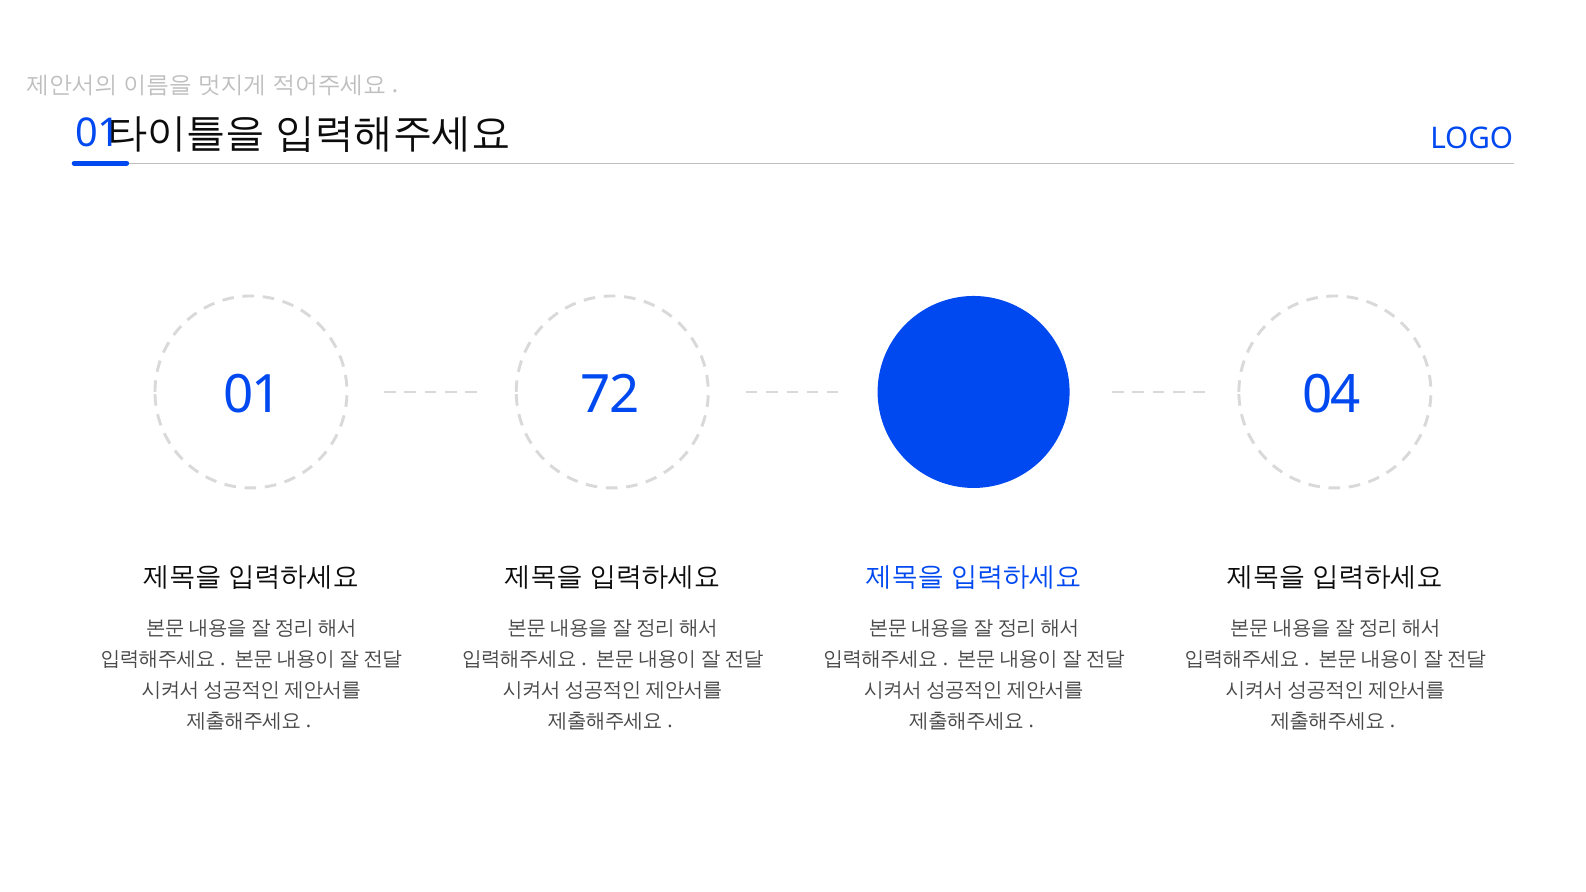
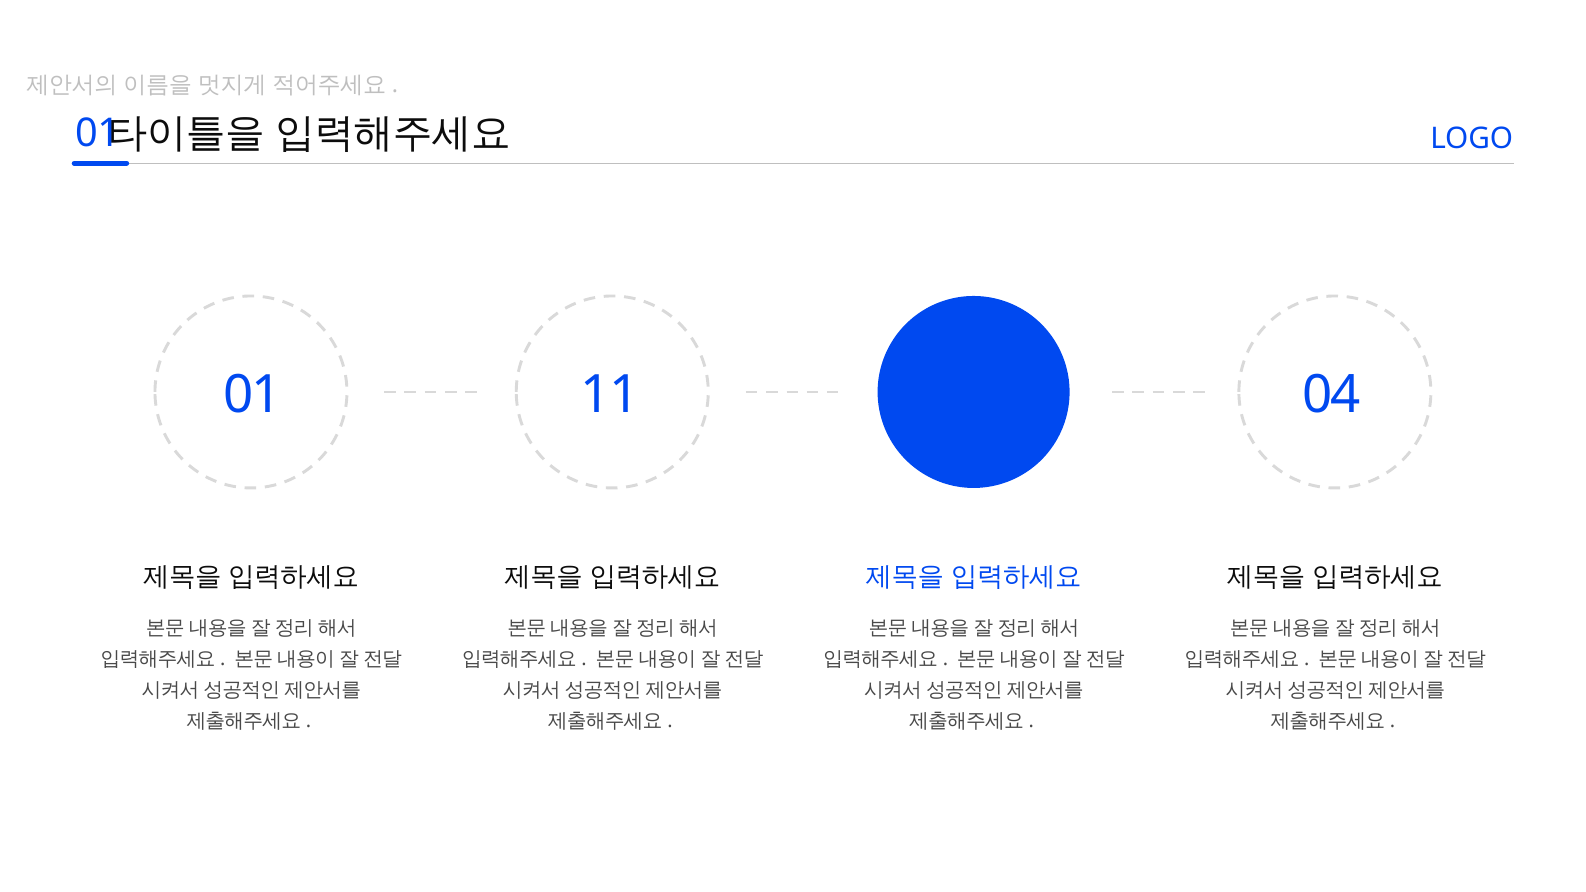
72: 72 -> 11 (610, 395)
